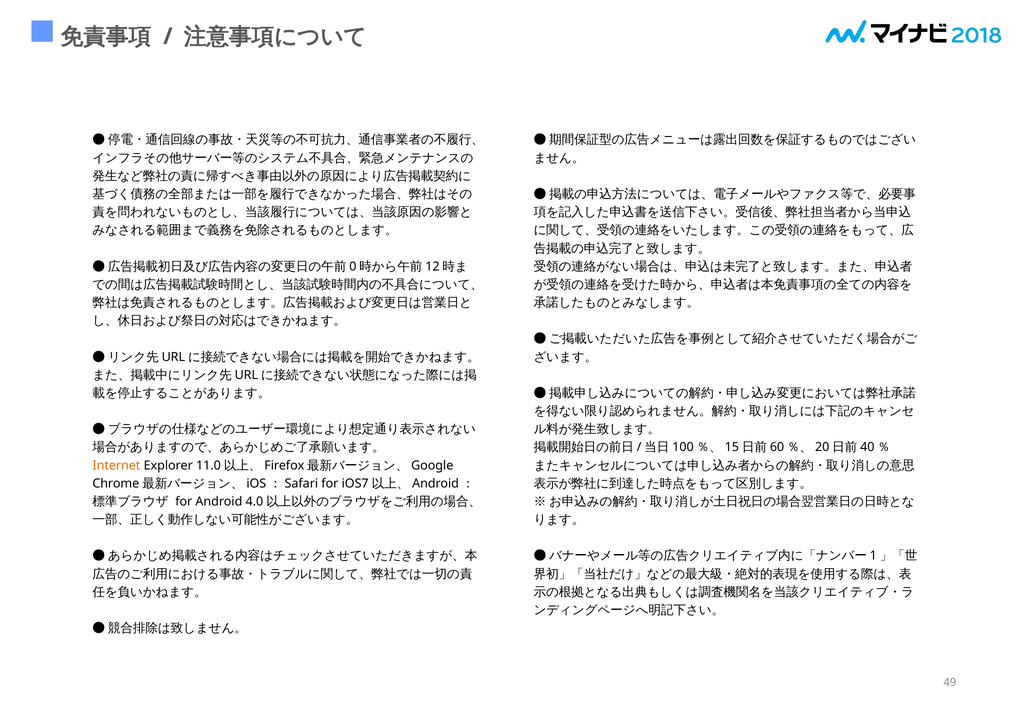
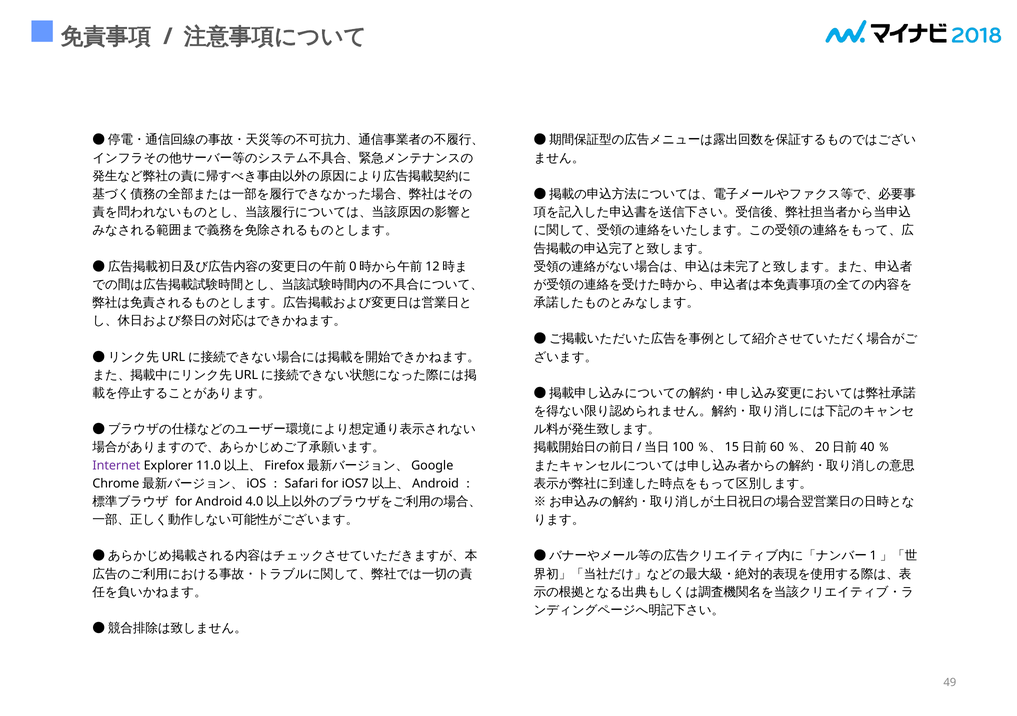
Internet colour: orange -> purple (116, 465)
